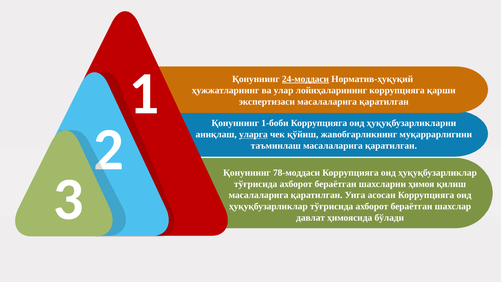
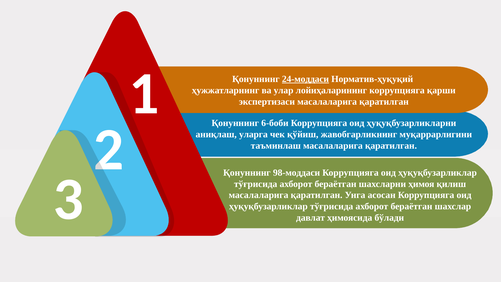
1-боби: 1-боби -> 6-боби (275, 123)
уларга underline: present -> none (253, 134)
78-моддаси: 78-моддаси -> 98-моддаси (297, 173)
